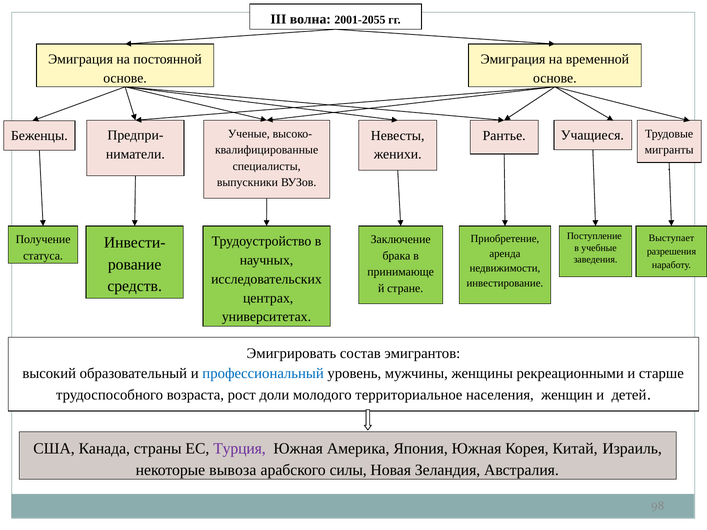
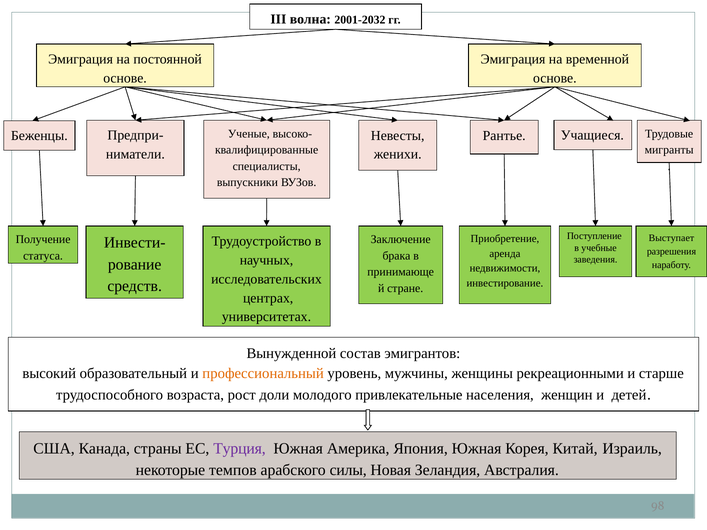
2001-2055: 2001-2055 -> 2001-2032 (360, 20)
Эмигрировать: Эмигрировать -> Вынужденной (291, 353)
профессиональный colour: blue -> orange (263, 374)
территориальное: территориальное -> привлекательные (409, 395)
вывоза: вывоза -> темпов (233, 471)
